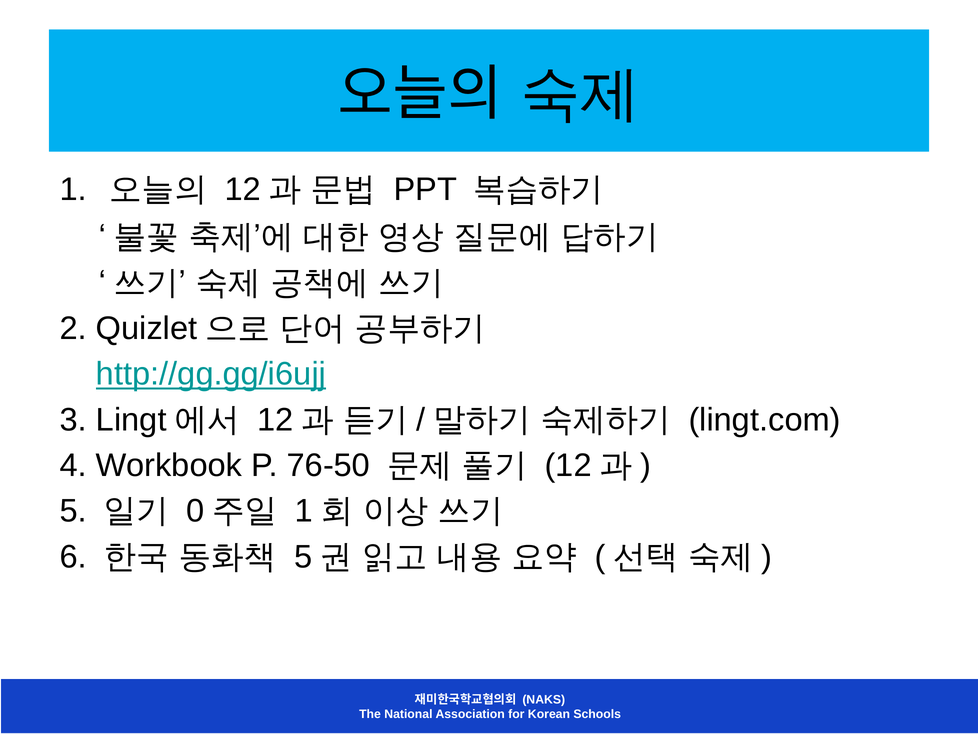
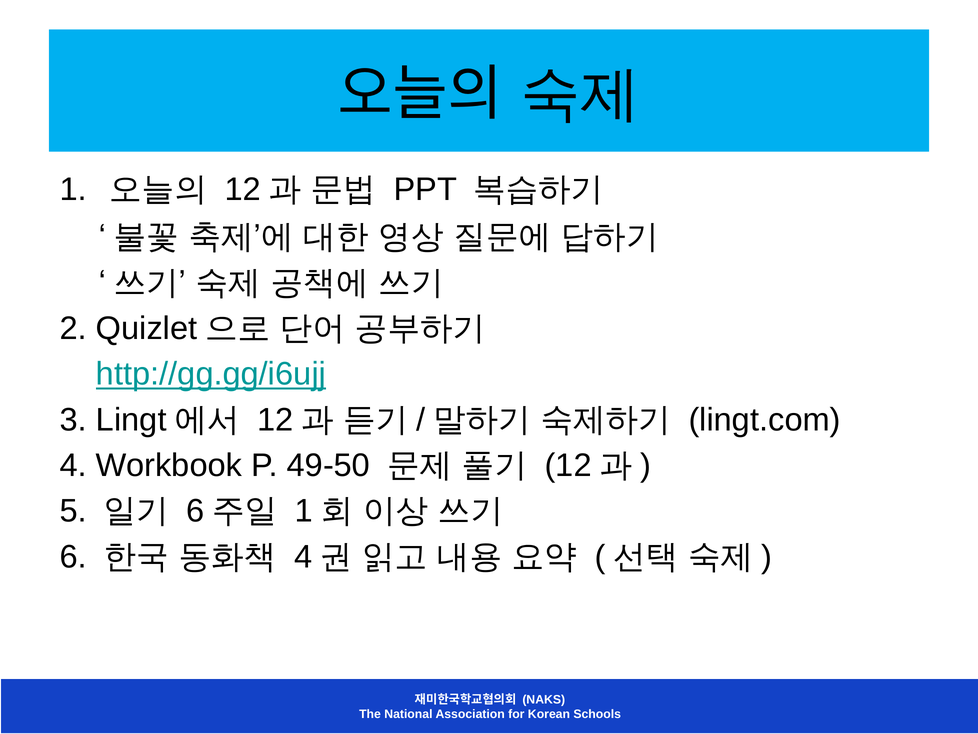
76-50: 76-50 -> 49-50 (328, 465)
0: 0 -> 6 (196, 511)
5: 5 -> 4 (303, 556)
